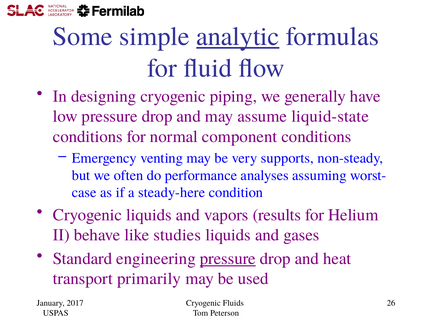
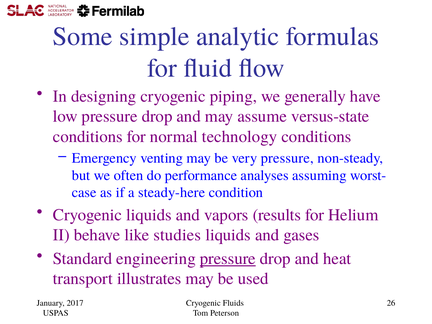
analytic underline: present -> none (238, 36)
liquid-state: liquid-state -> versus-state (330, 116)
component: component -> technology (240, 137)
very supports: supports -> pressure (287, 158)
primarily: primarily -> illustrates (149, 279)
